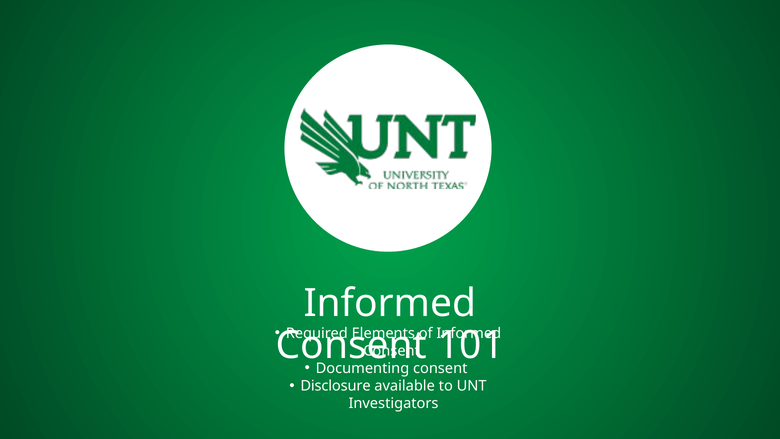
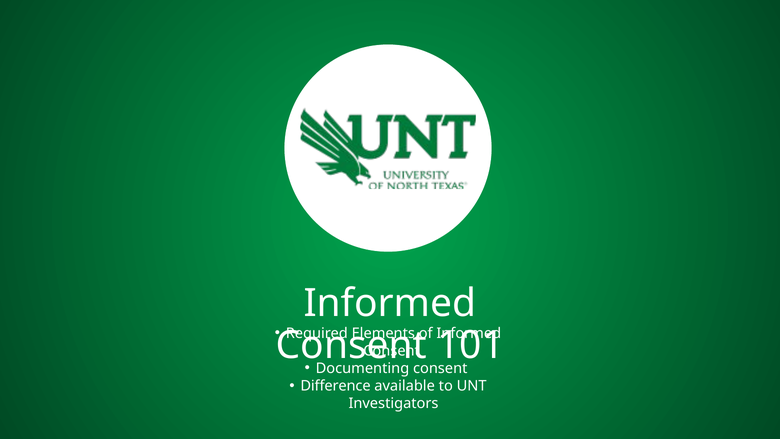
Disclosure: Disclosure -> Difference (336, 386)
